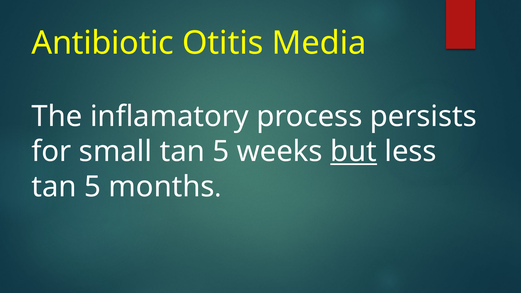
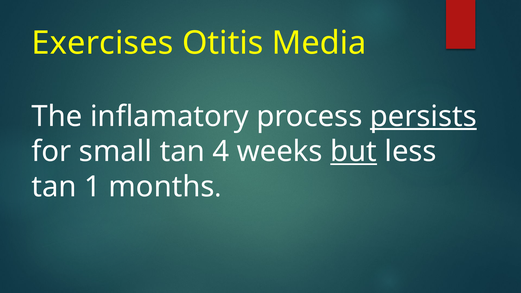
Antibiotic: Antibiotic -> Exercises (103, 43)
persists underline: none -> present (423, 116)
5: 5 -> 4 (221, 152)
5: 5 -> 1 (93, 187)
